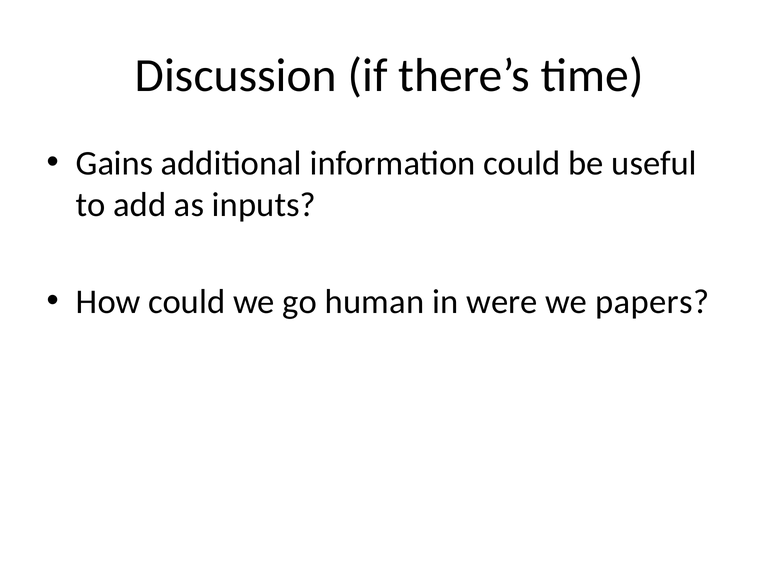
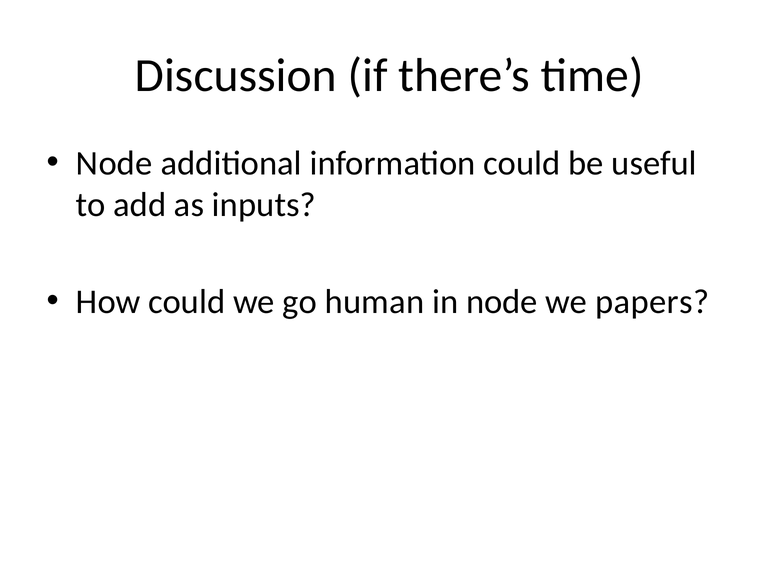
Gains: Gains -> Node (114, 163)
in were: were -> node (502, 302)
